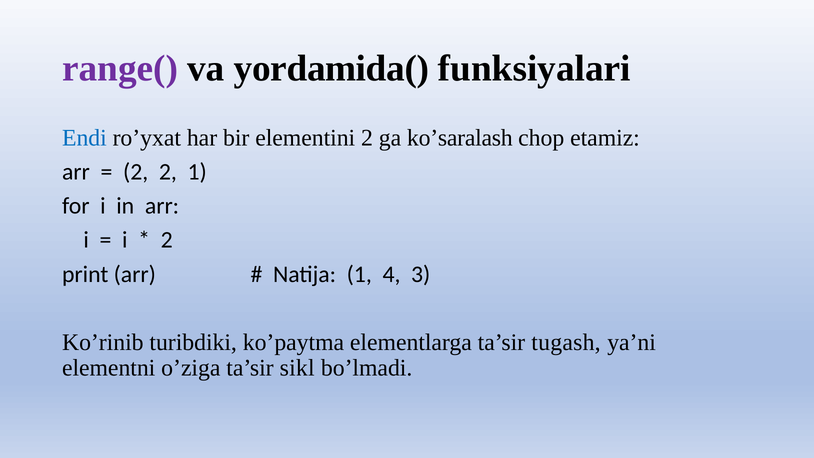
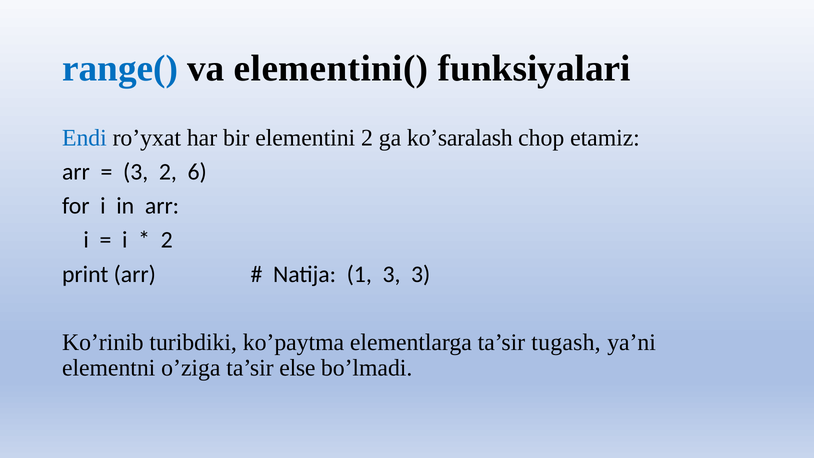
range( colour: purple -> blue (120, 68)
yordamida(: yordamida( -> elementini( (331, 68)
2: 2 -> 3 (136, 172)
2 1: 1 -> 6 (197, 172)
1 4: 4 -> 3 (391, 274)
sikl: sikl -> else (297, 368)
